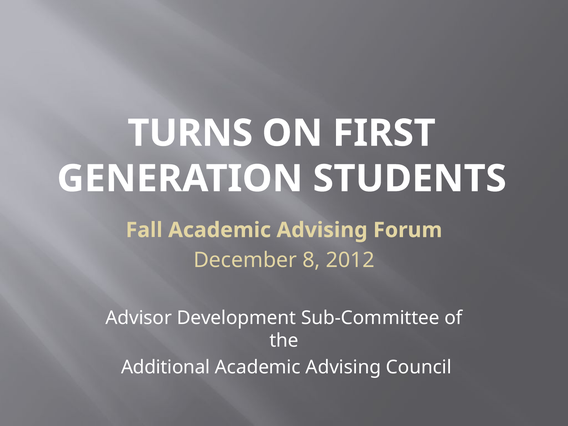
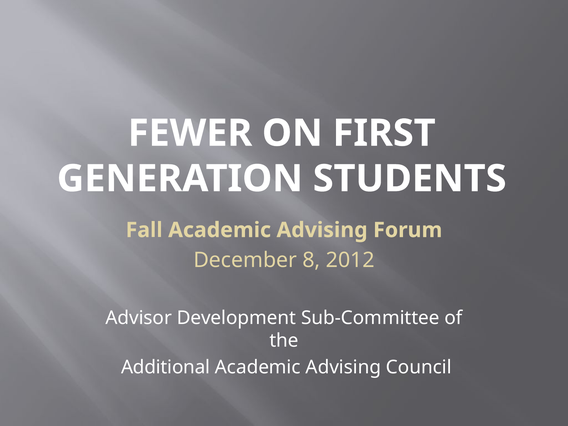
TURNS: TURNS -> FEWER (190, 133)
